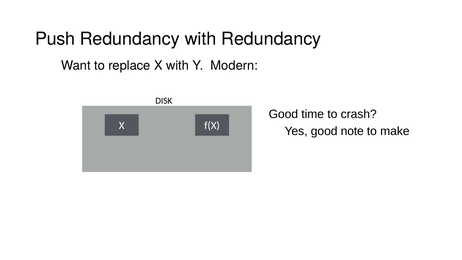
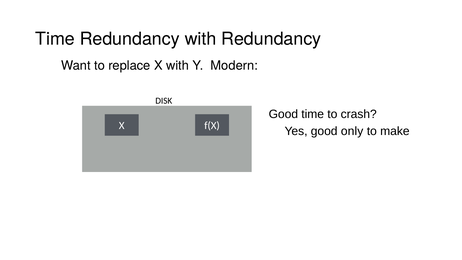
Push: Push -> Time (55, 39)
note: note -> only (352, 131)
